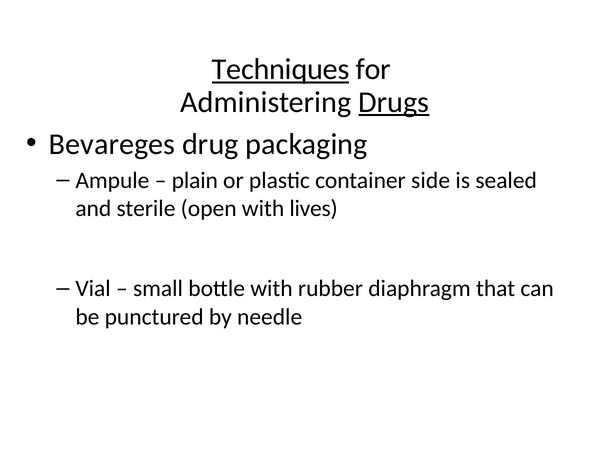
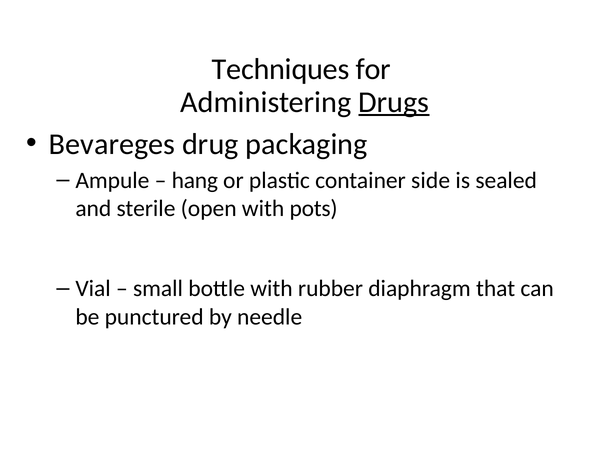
Techniques underline: present -> none (281, 70)
plain: plain -> hang (195, 181)
lives: lives -> pots (314, 209)
